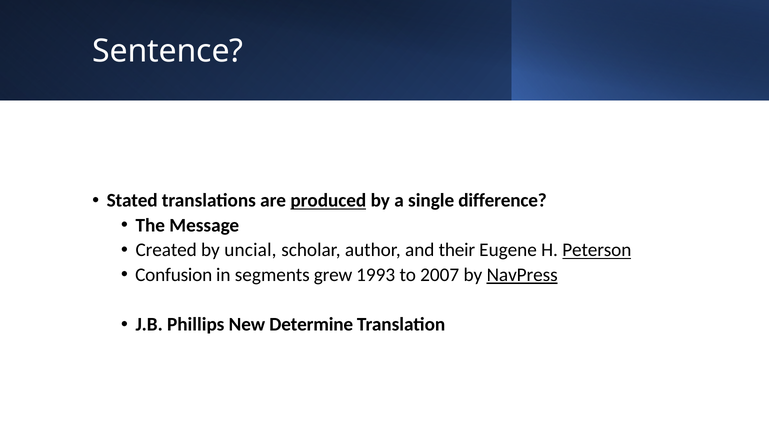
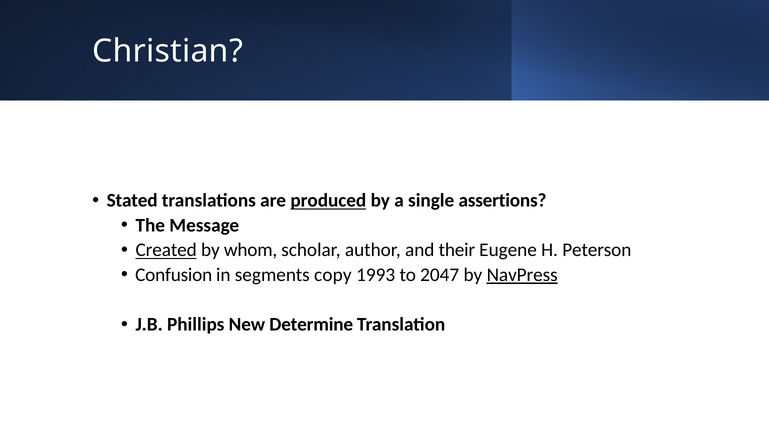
Sentence: Sentence -> Christian (168, 51)
difference: difference -> assertions (502, 200)
Created underline: none -> present (166, 250)
uncial: uncial -> whom (251, 250)
Peterson underline: present -> none (597, 250)
grew: grew -> copy (333, 275)
2007: 2007 -> 2047 (440, 275)
